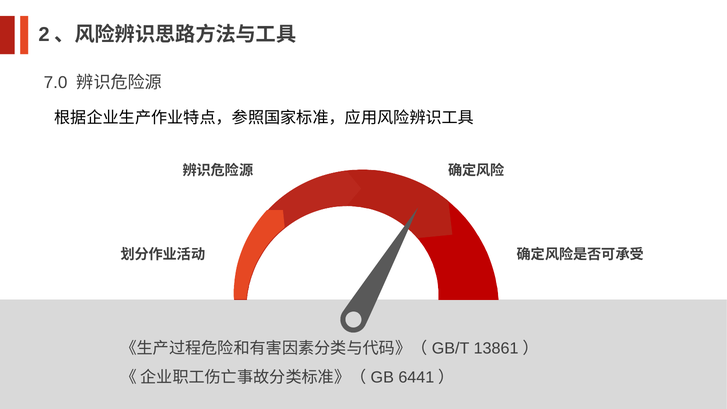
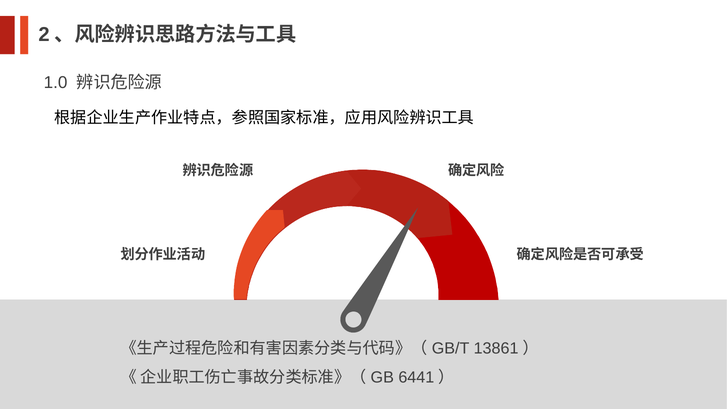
7.0: 7.0 -> 1.0 (56, 83)
